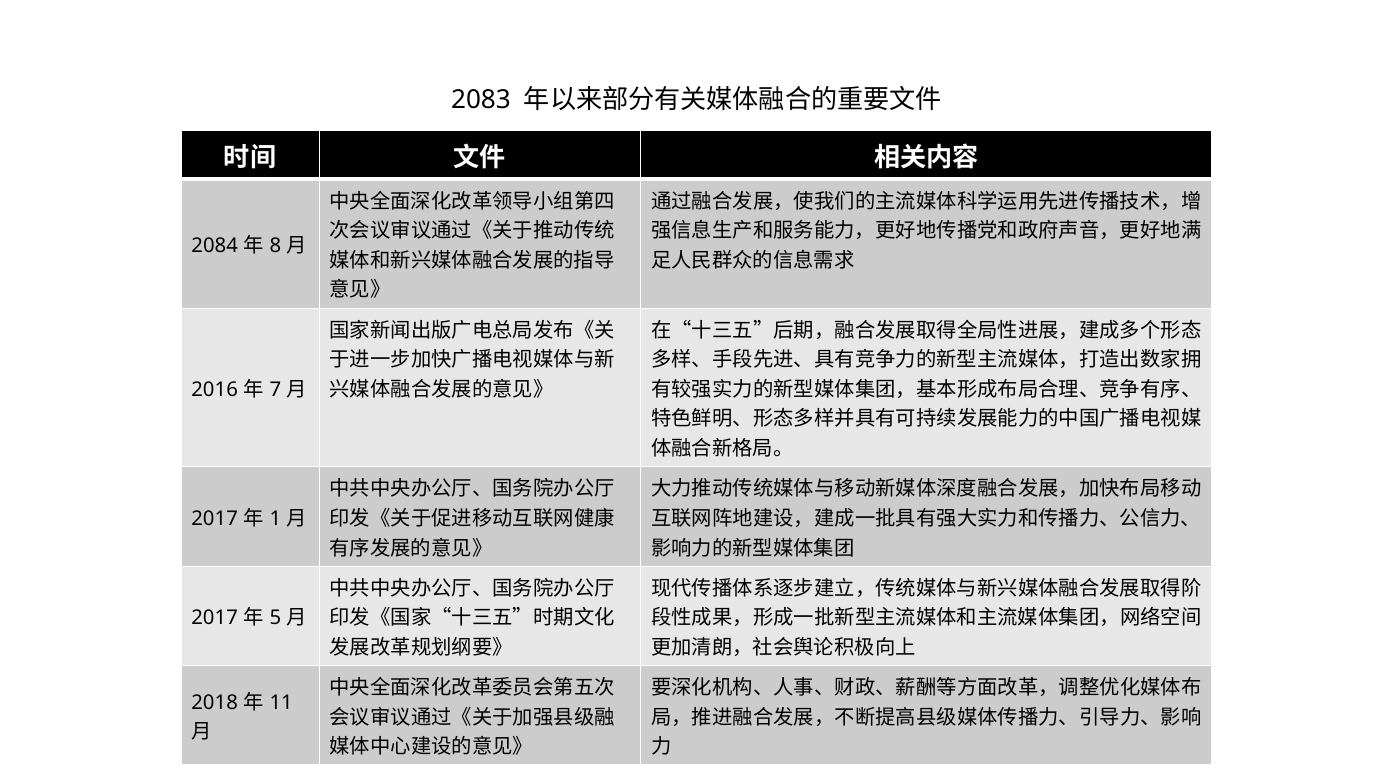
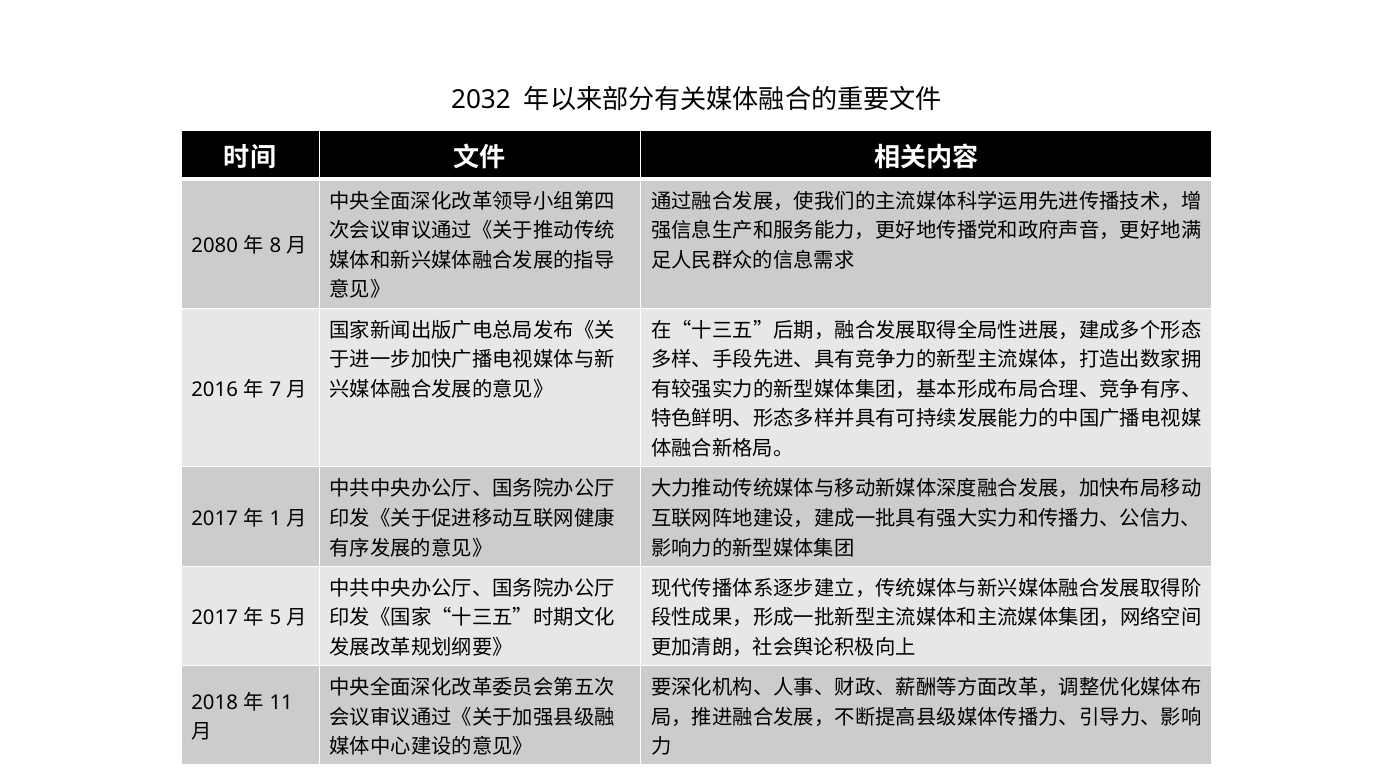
2083: 2083 -> 2032 (481, 100)
2084: 2084 -> 2080 (215, 246)
